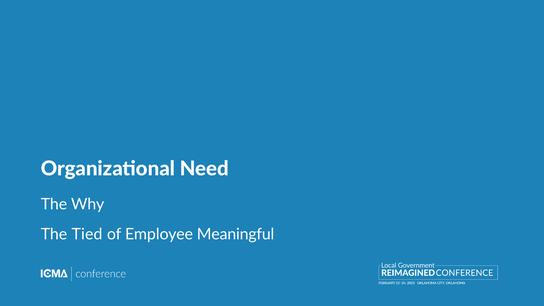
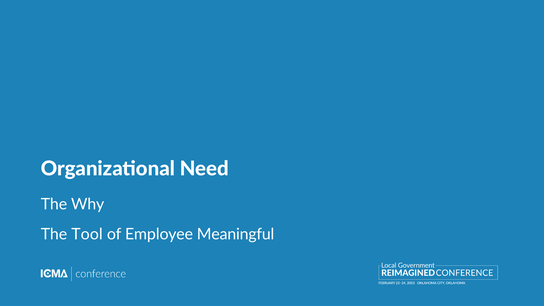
Tied: Tied -> Tool (87, 234)
